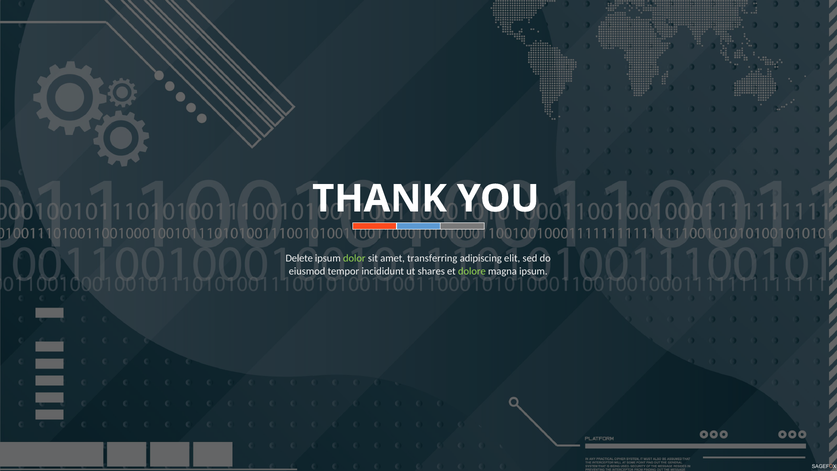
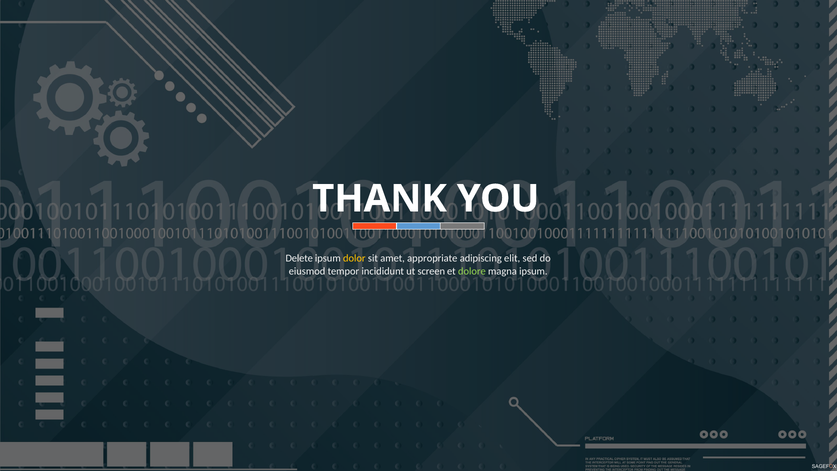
dolor colour: light green -> yellow (354, 258)
transferring: transferring -> appropriate (432, 258)
shares: shares -> screen (431, 271)
